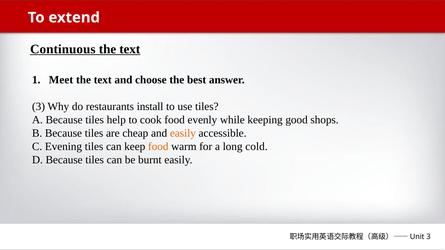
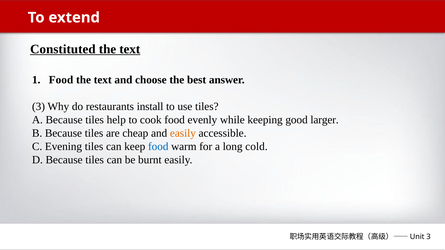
Continuous: Continuous -> Constituted (63, 49)
Meet: Meet -> Food (61, 80)
shops: shops -> larger (325, 120)
food colour: orange -> blue (158, 147)
